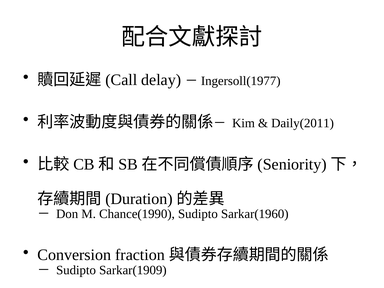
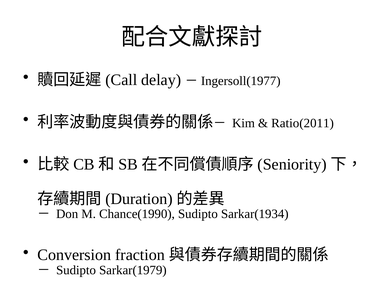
Daily(2011: Daily(2011 -> Ratio(2011 (303, 123)
Sarkar(1960: Sarkar(1960 -> Sarkar(1934 (255, 214)
Sarkar(1909: Sarkar(1909 -> Sarkar(1979 (133, 270)
